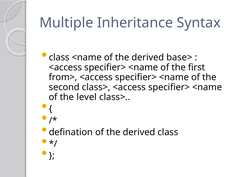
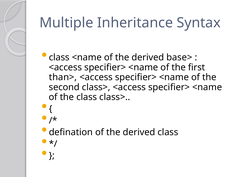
from>: from> -> than> (63, 77)
the level: level -> class (87, 97)
